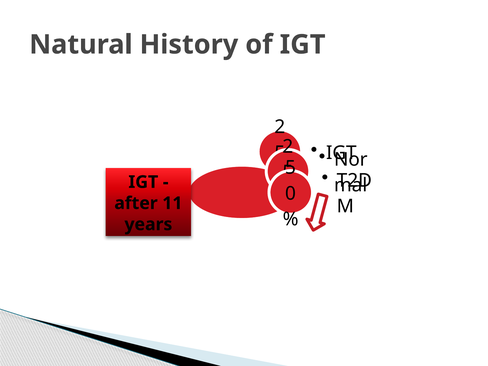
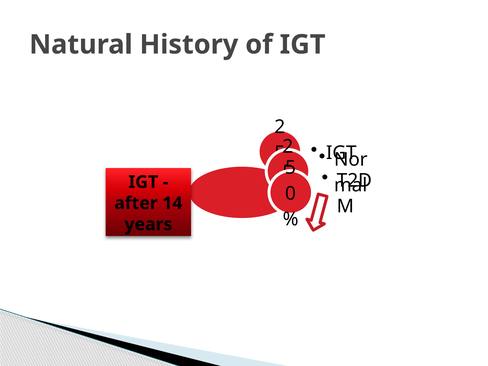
11: 11 -> 14 (172, 203)
